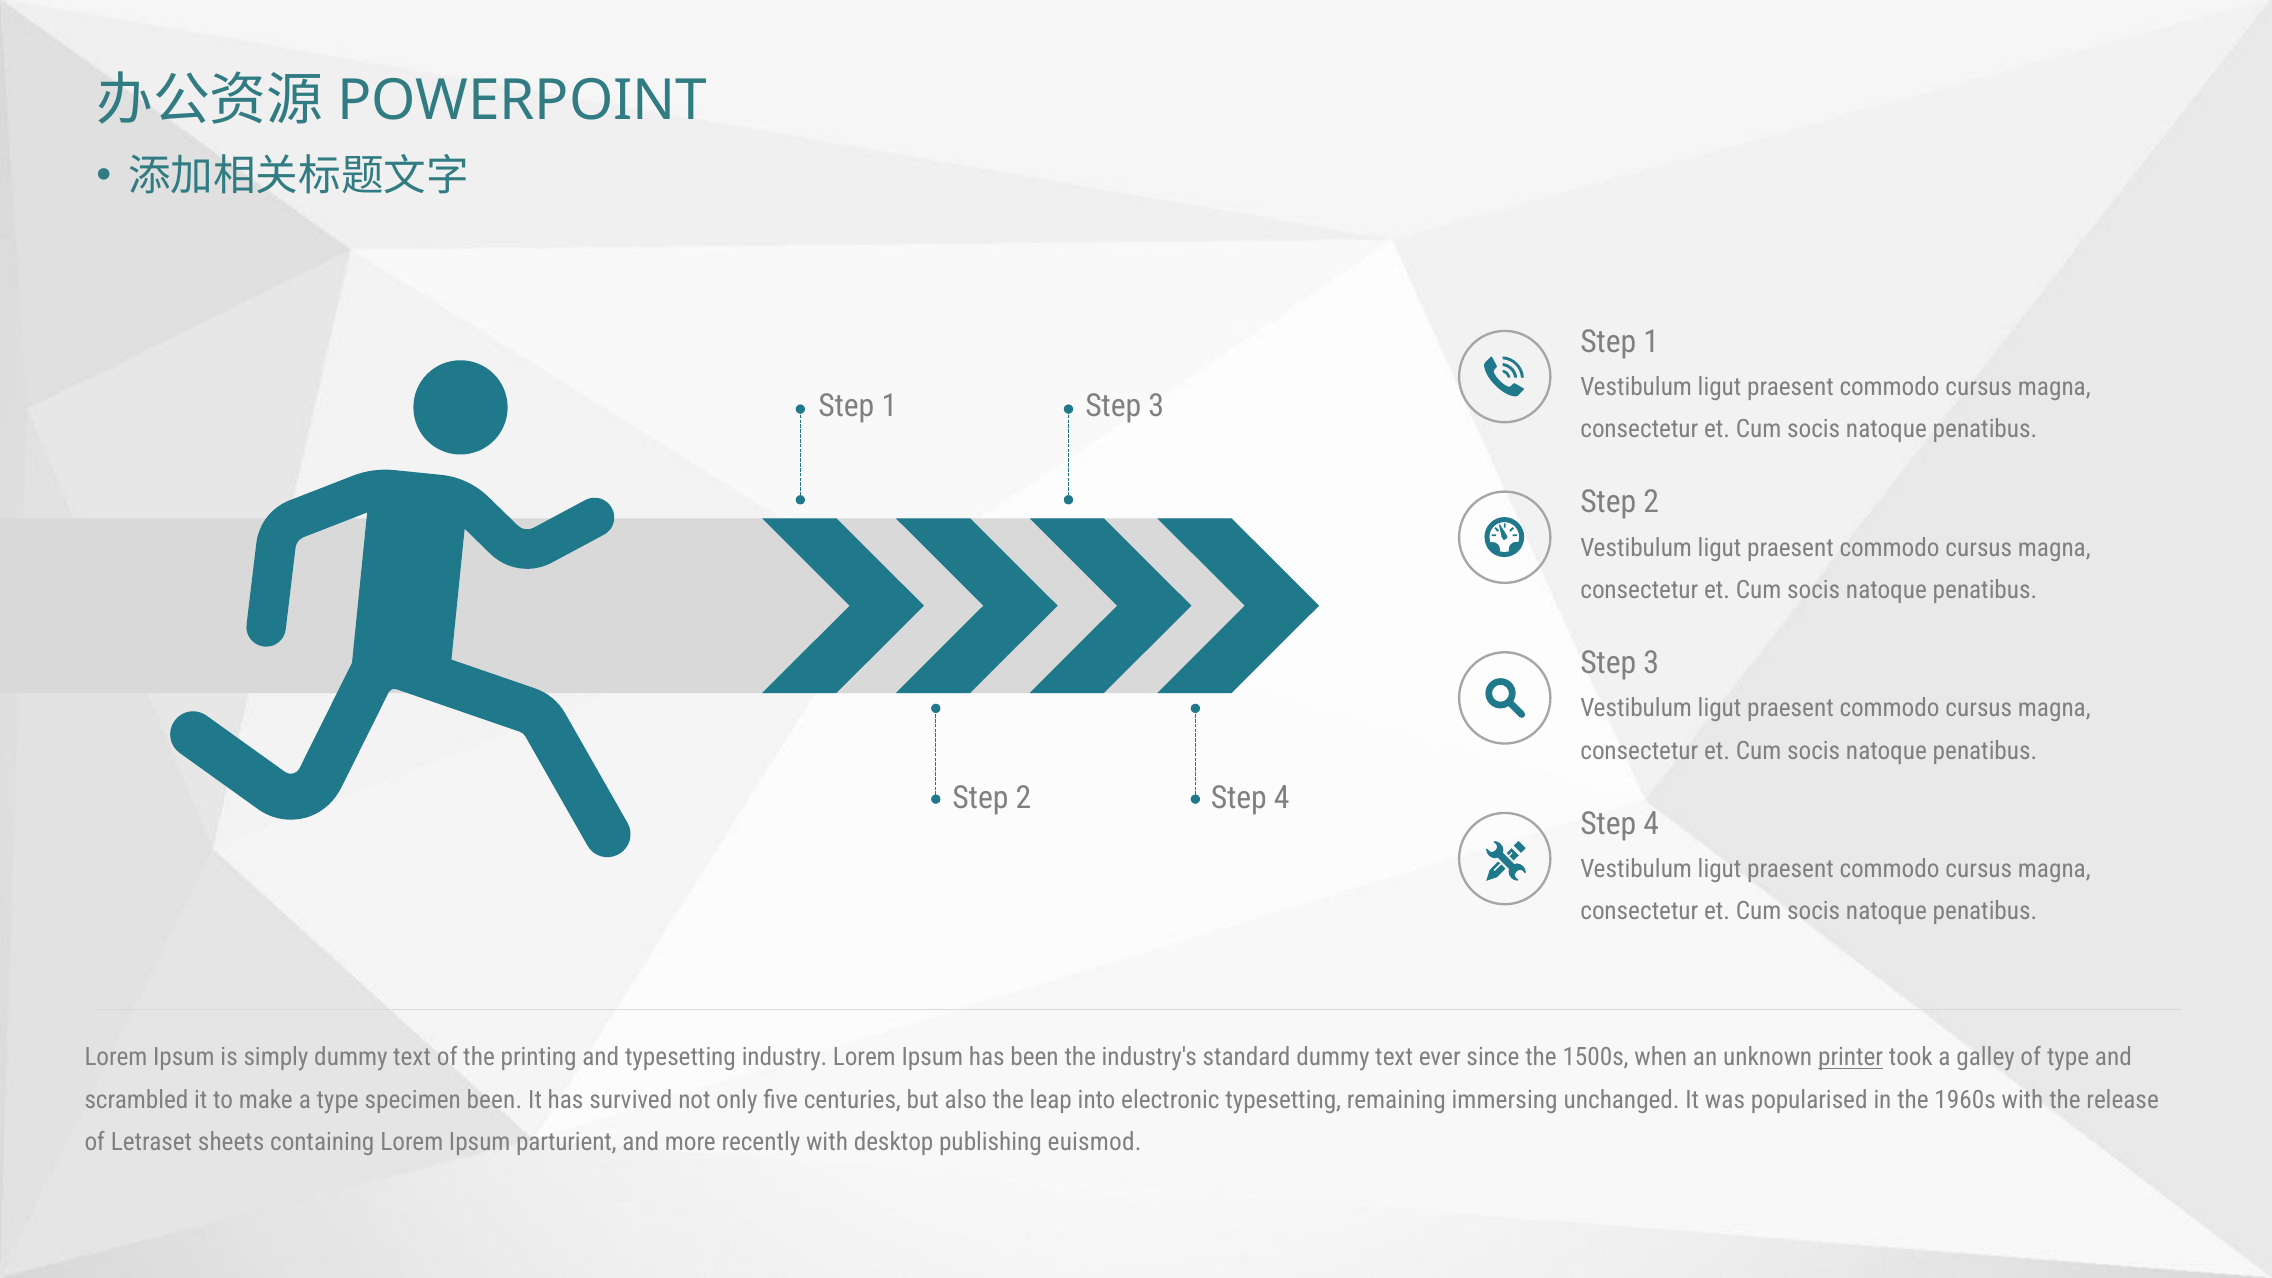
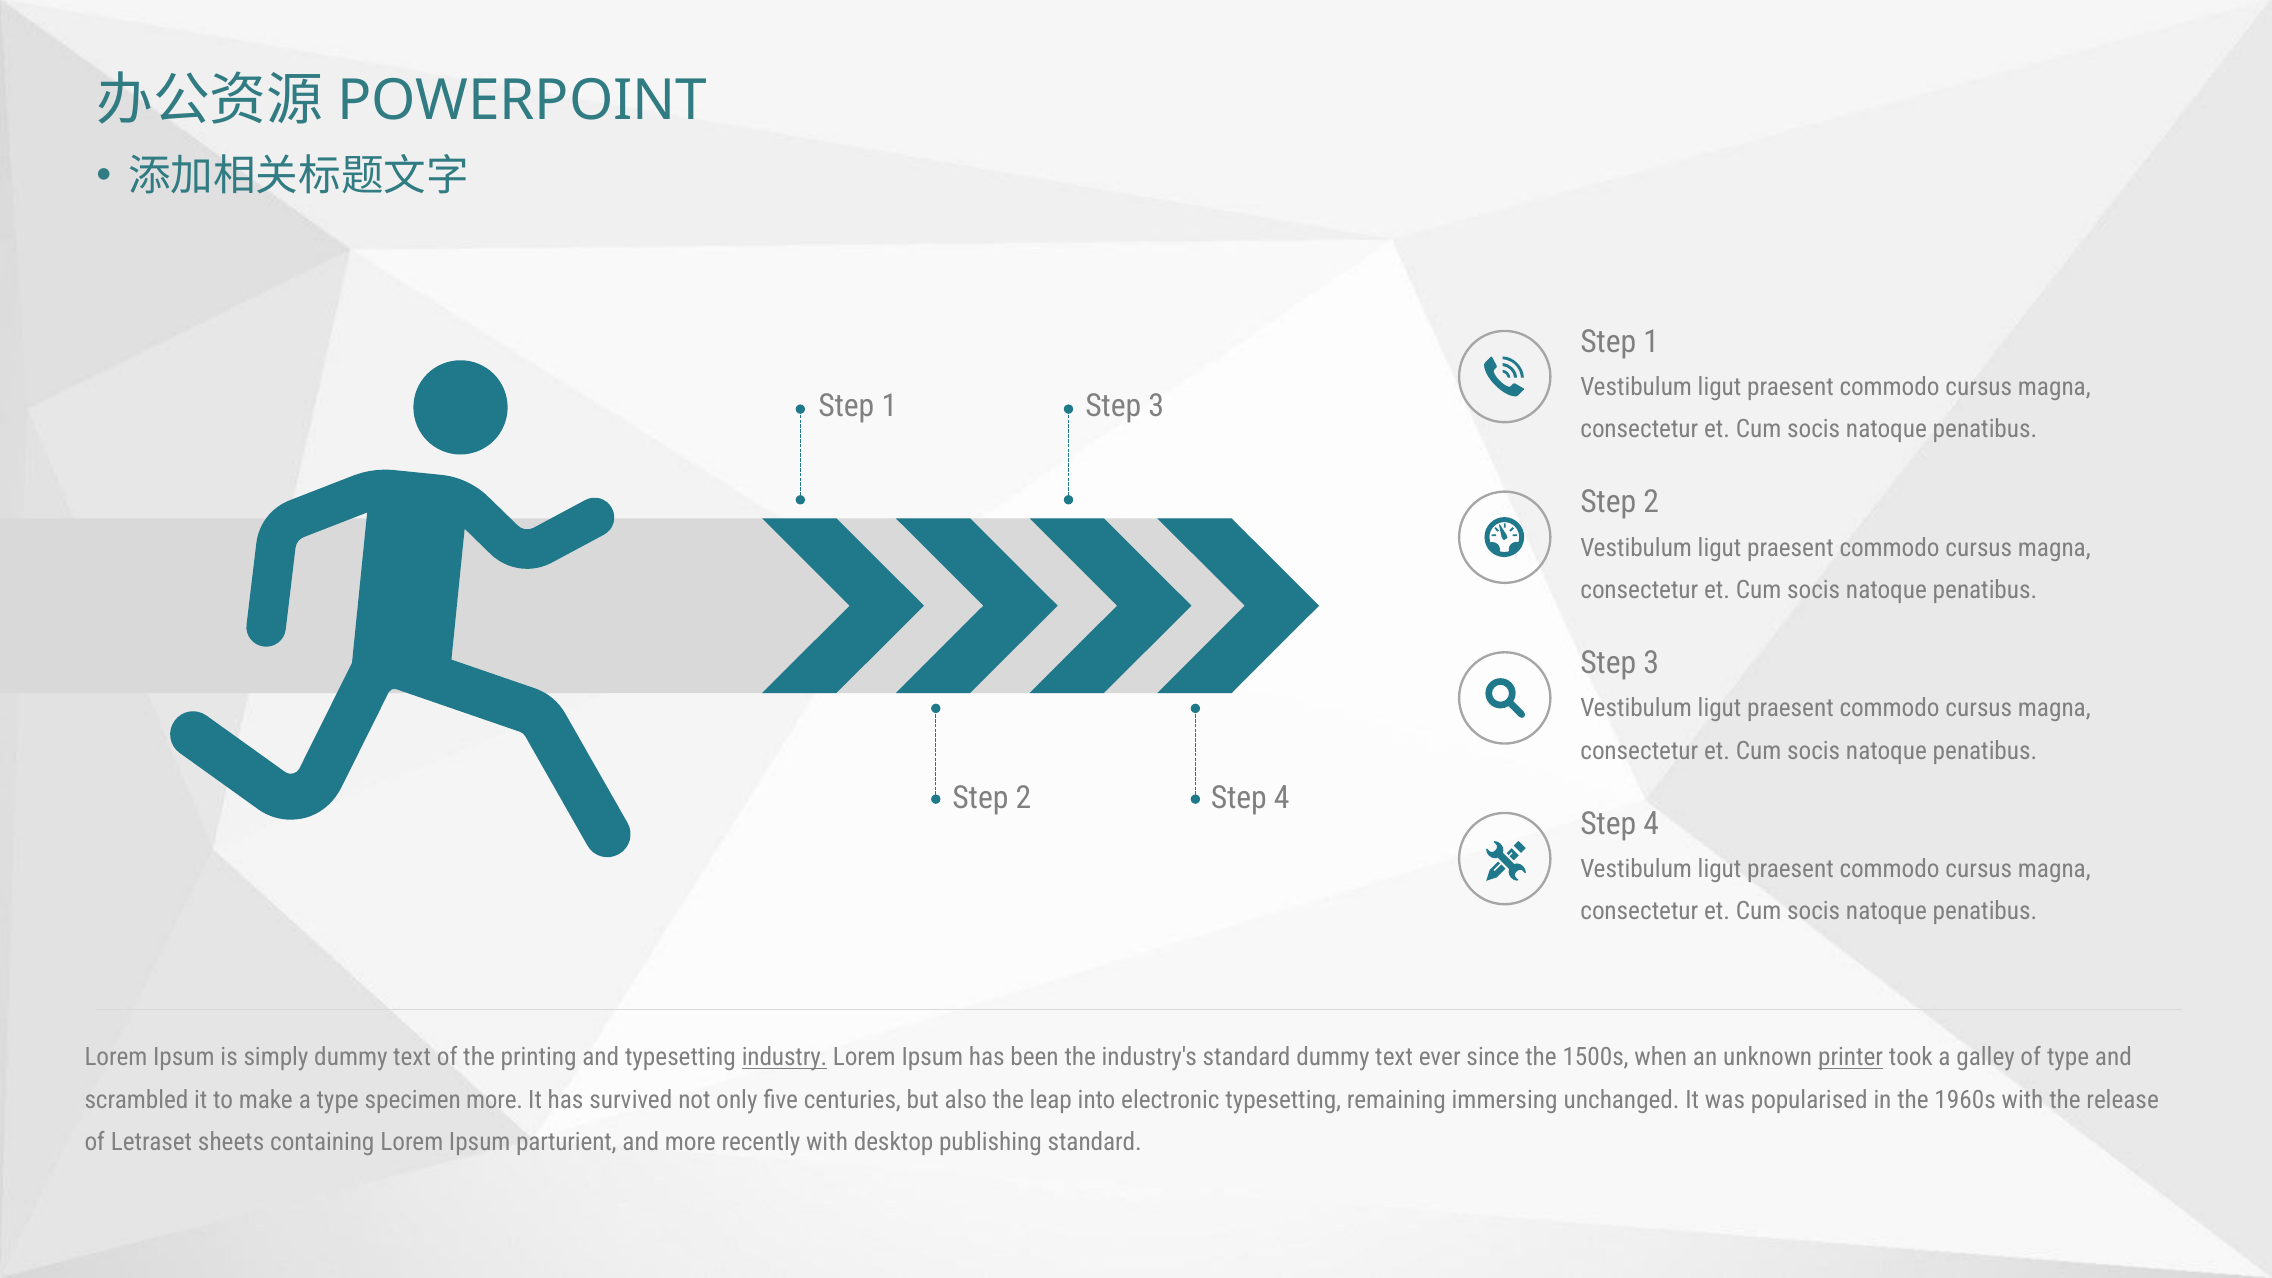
industry underline: none -> present (785, 1058)
specimen been: been -> more (495, 1100)
publishing euismod: euismod -> standard (1095, 1142)
